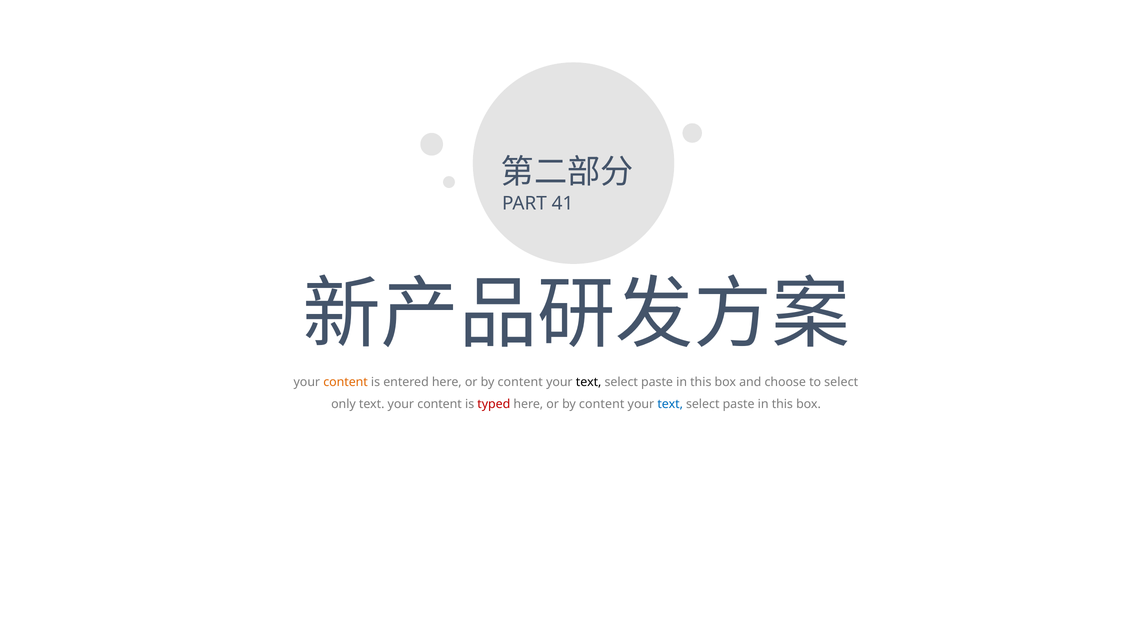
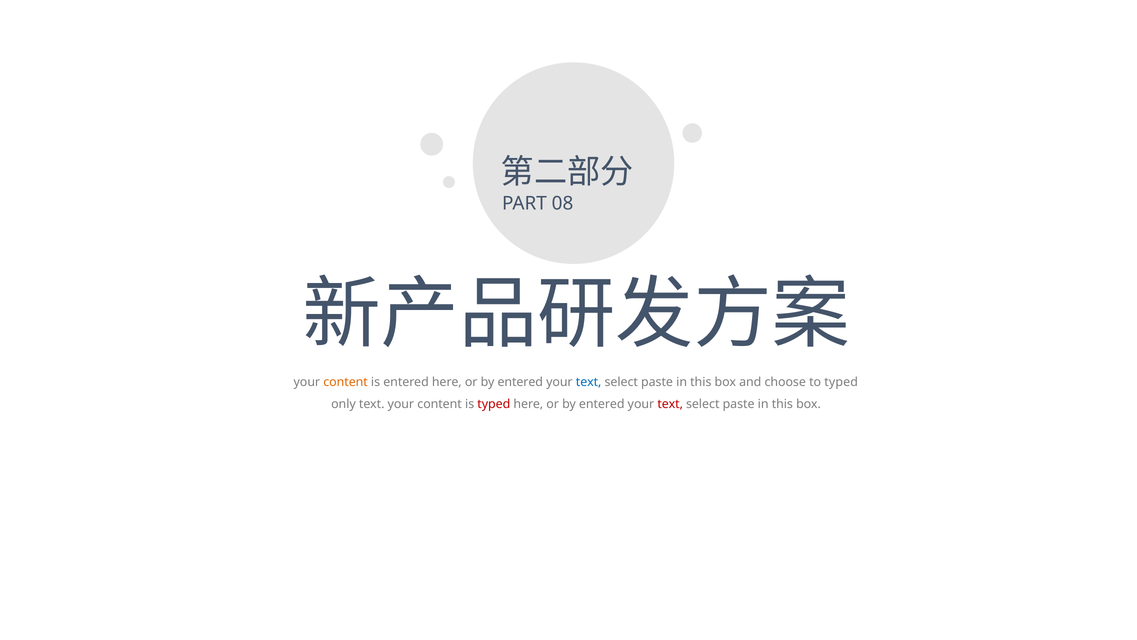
41: 41 -> 08 (563, 203)
content: content -> entered (520, 382)
text colour: black -> blue (589, 382)
to select: select -> typed (841, 382)
content: content -> entered (602, 404)
text colour: blue -> red (670, 404)
